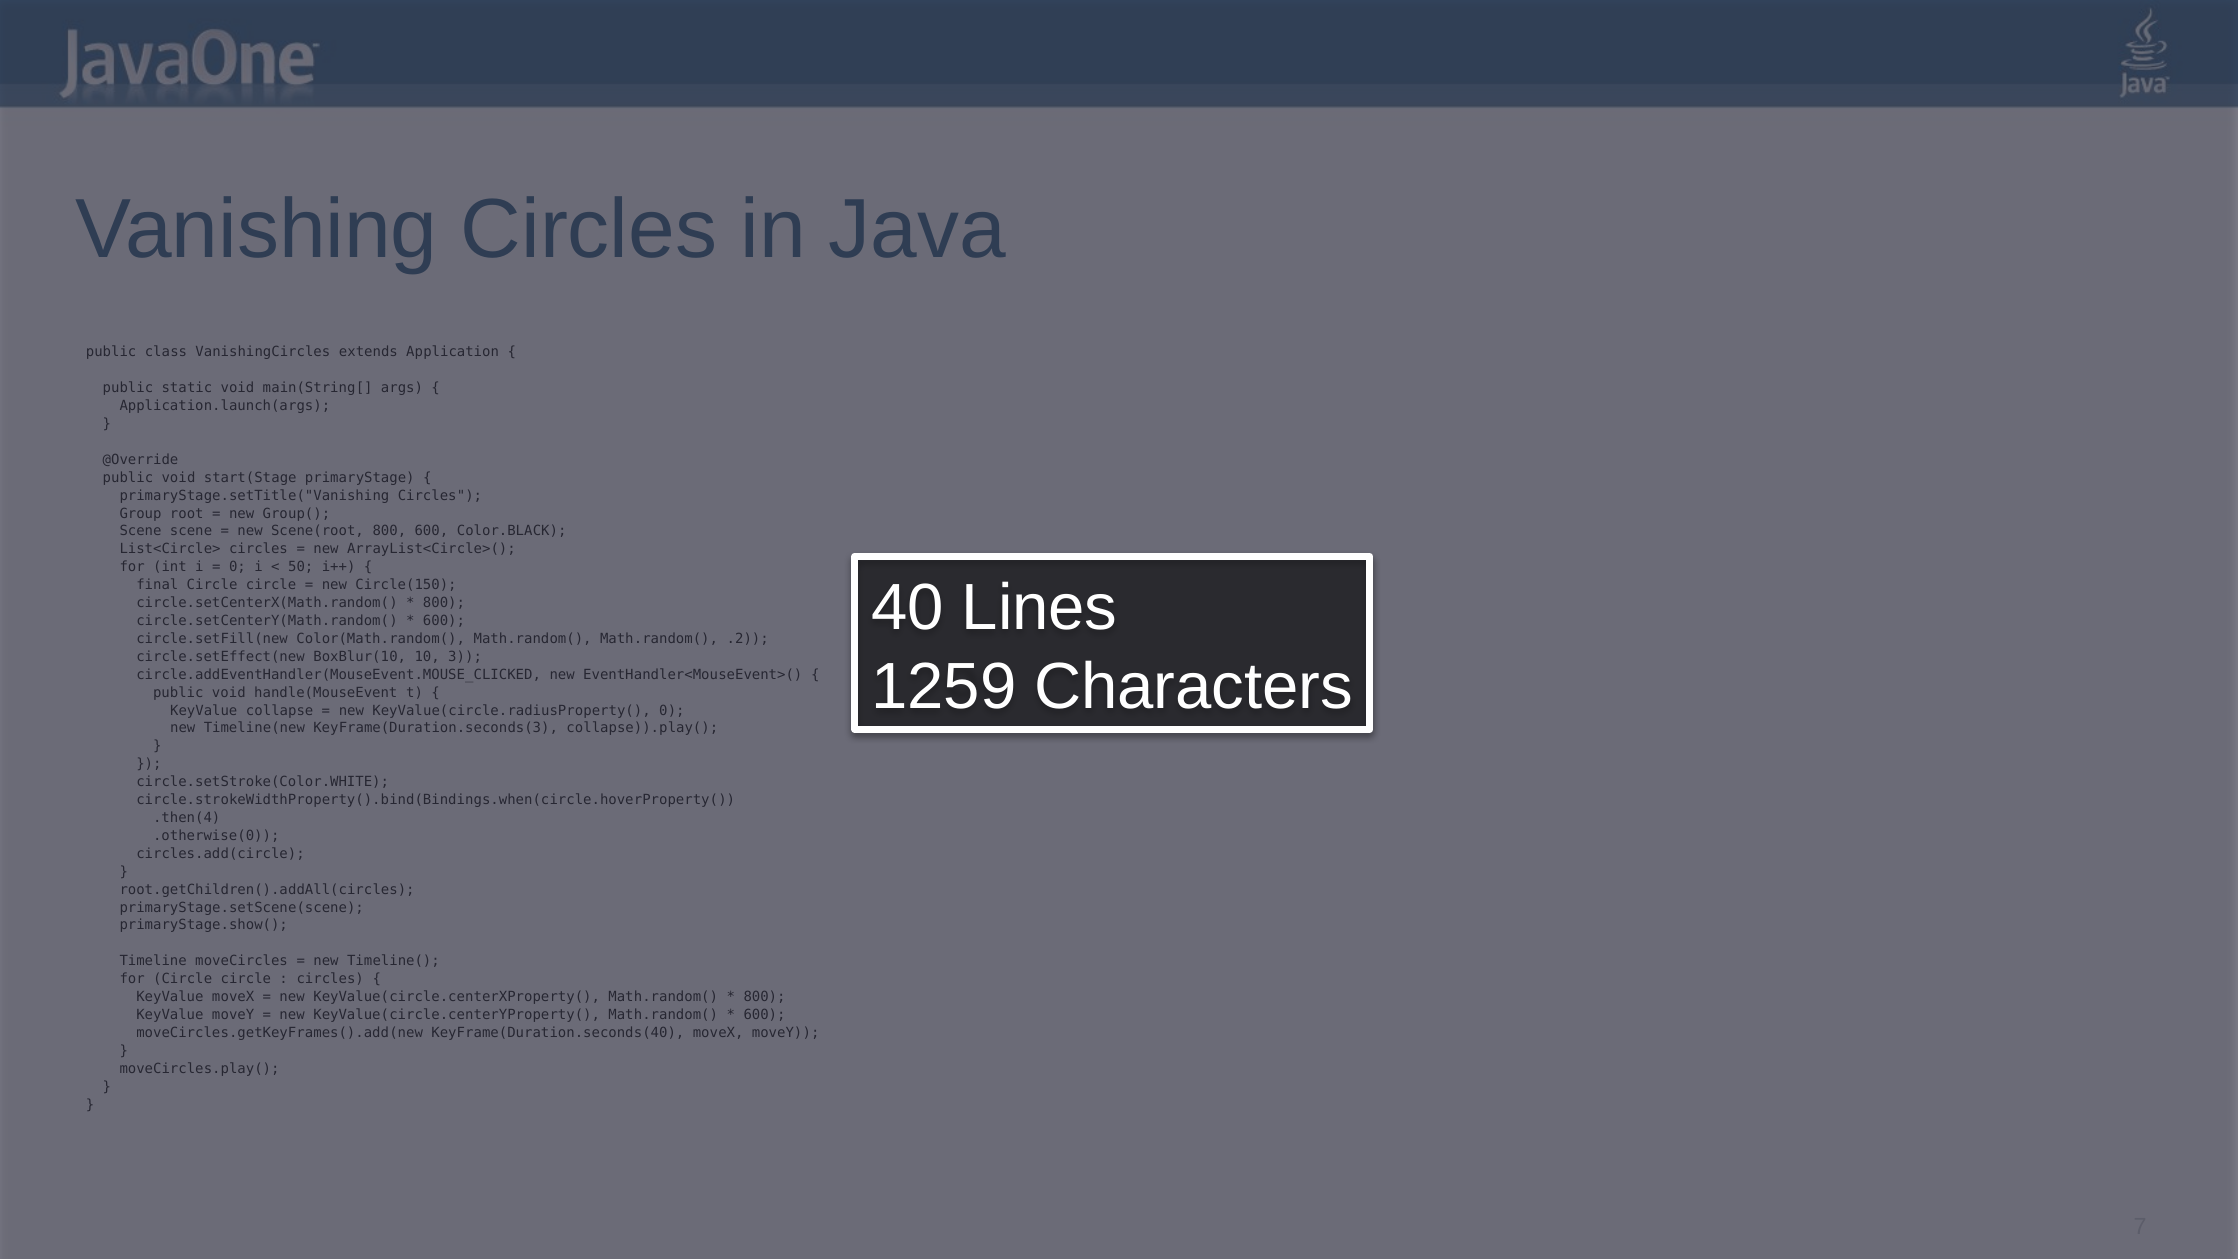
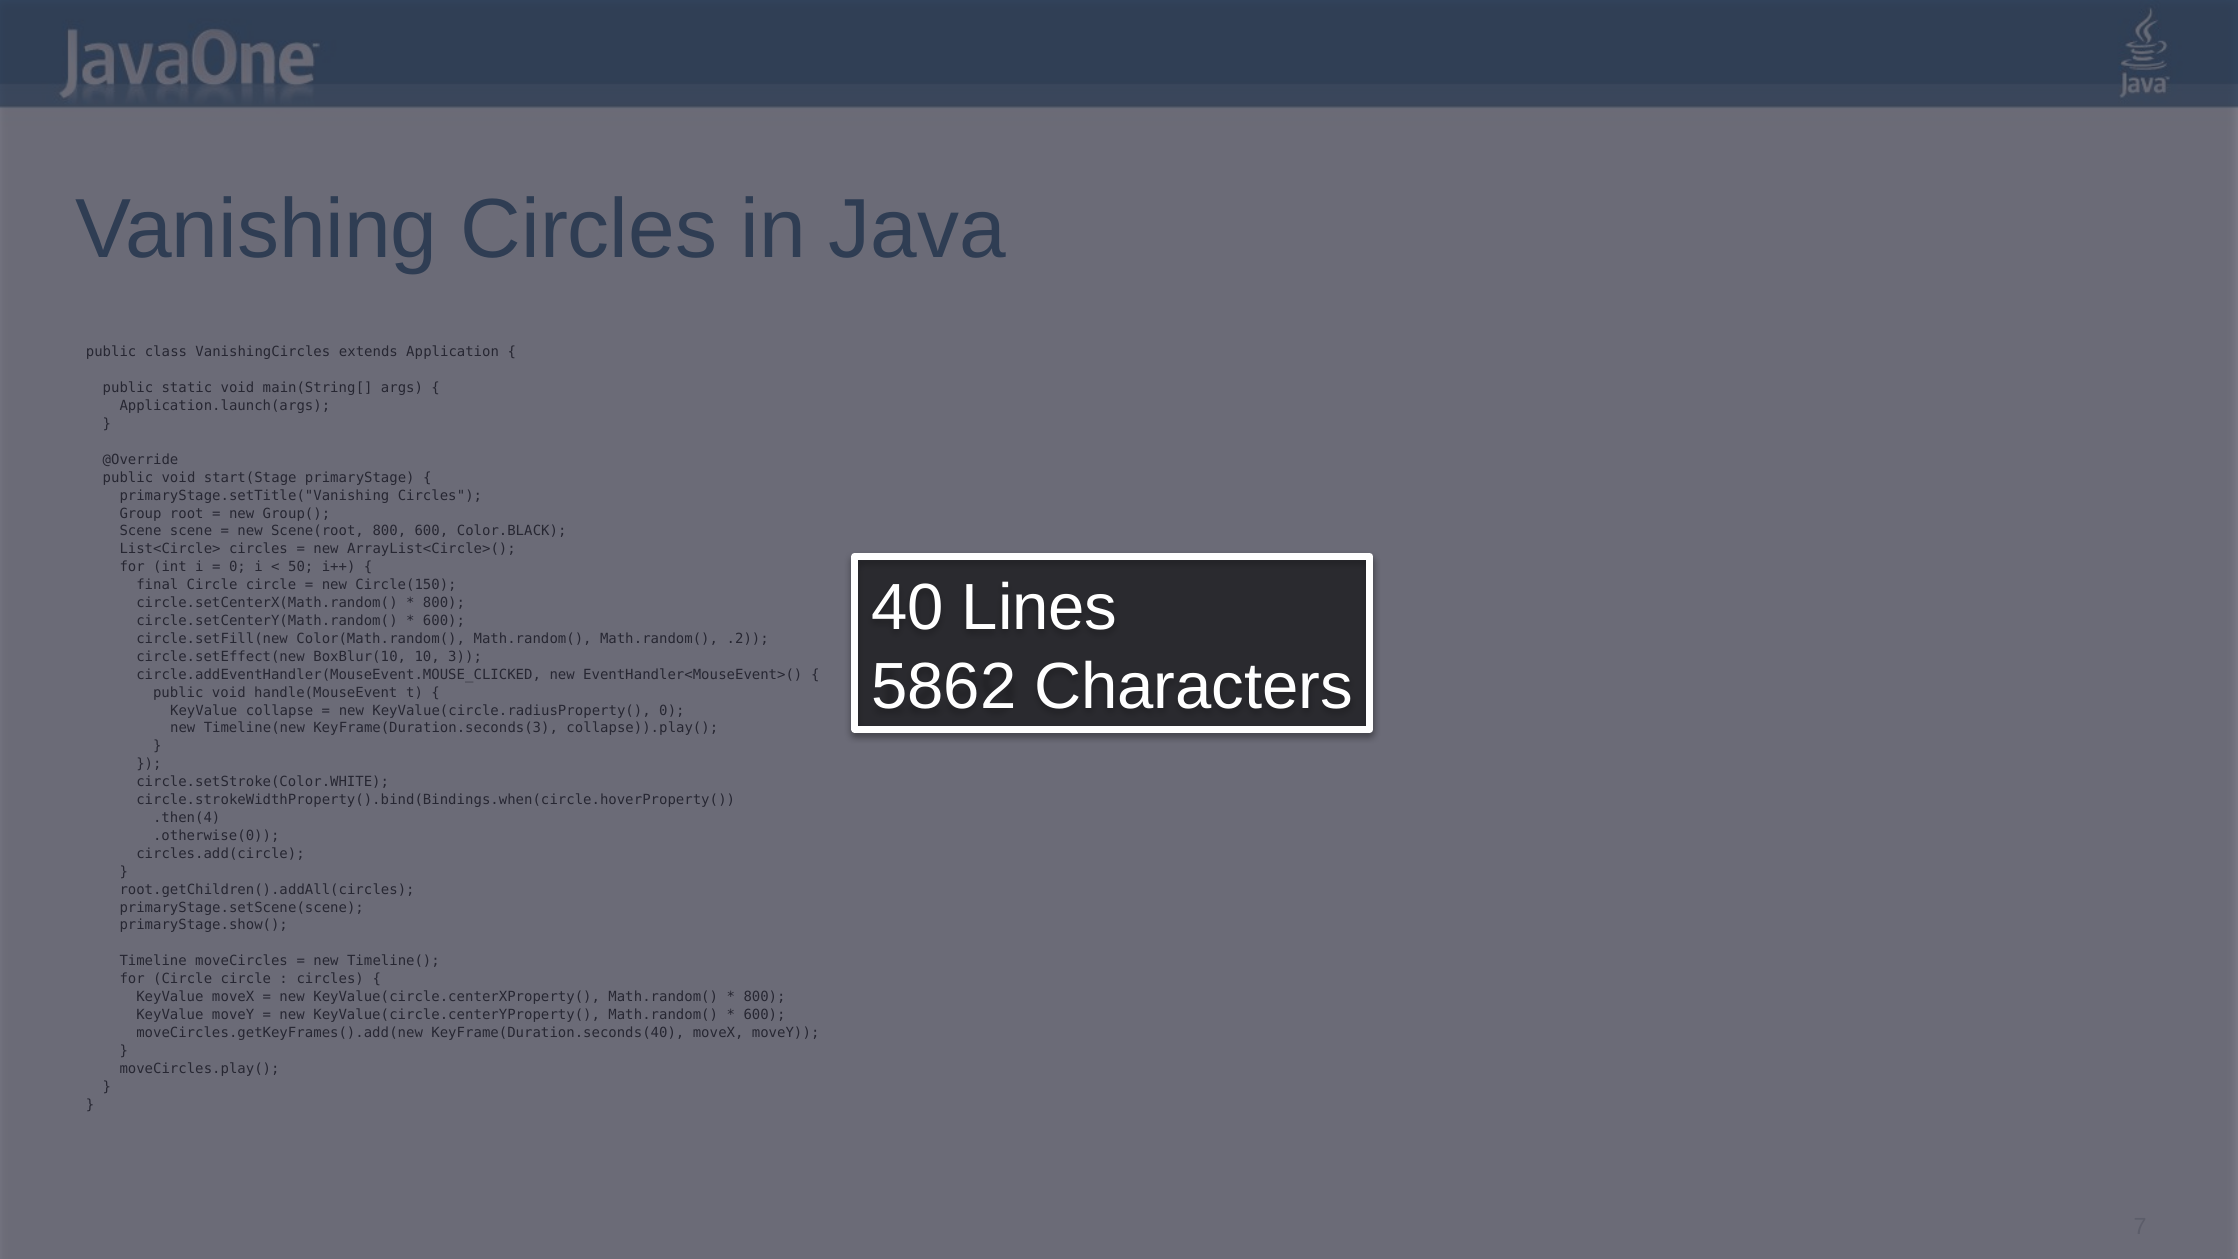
1259: 1259 -> 5862 (944, 687)
